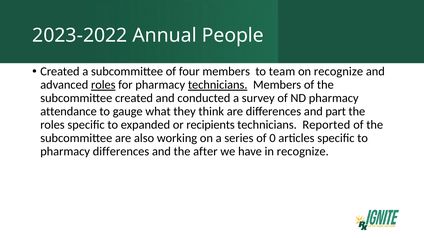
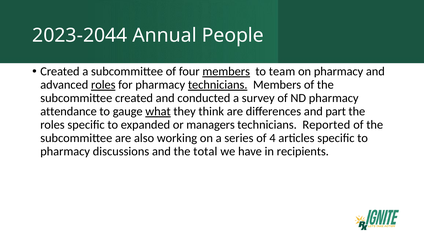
2023-2022: 2023-2022 -> 2023-2044 (80, 36)
members underline: none -> present (226, 72)
on recognize: recognize -> pharmacy (339, 72)
what underline: none -> present (158, 112)
recipients: recipients -> managers (211, 125)
0: 0 -> 4 (272, 138)
pharmacy differences: differences -> discussions (121, 152)
after: after -> total (205, 152)
in recognize: recognize -> recipients (303, 152)
